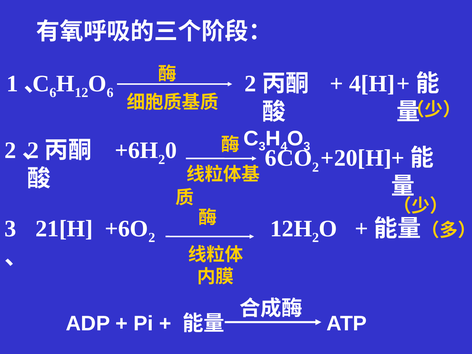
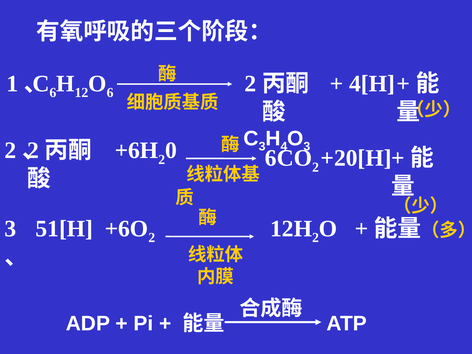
21[H: 21[H -> 51[H (64, 229)
